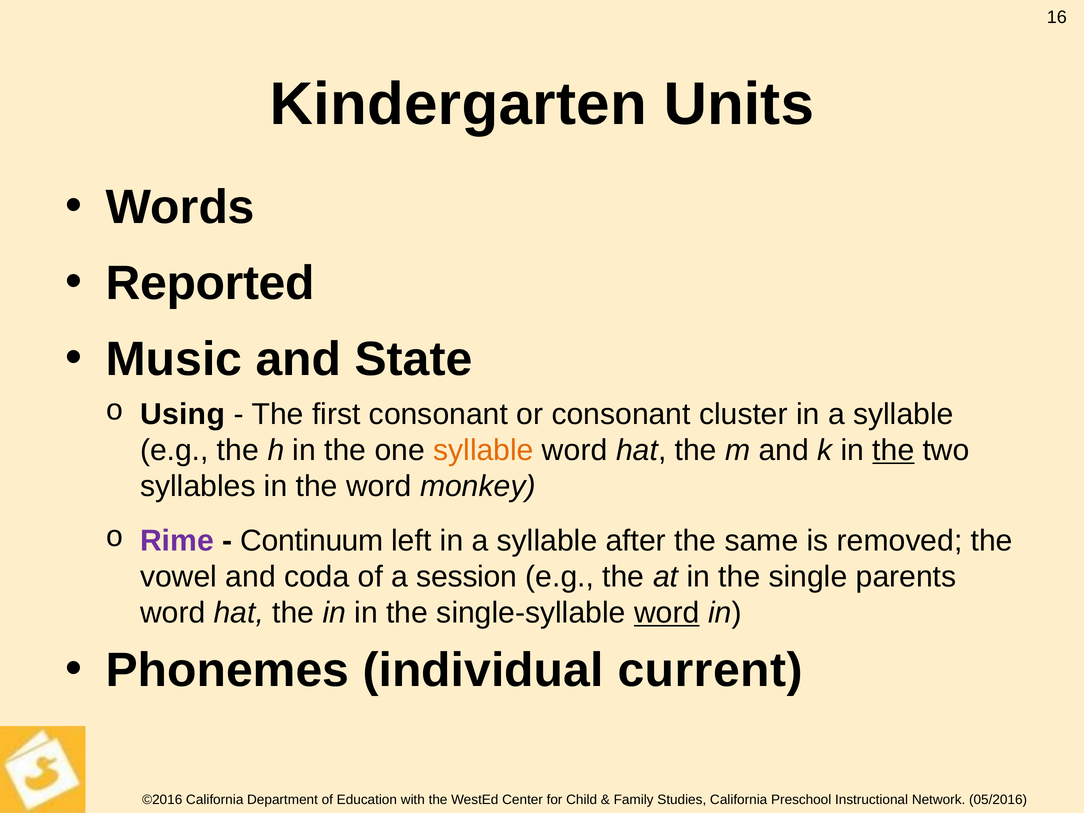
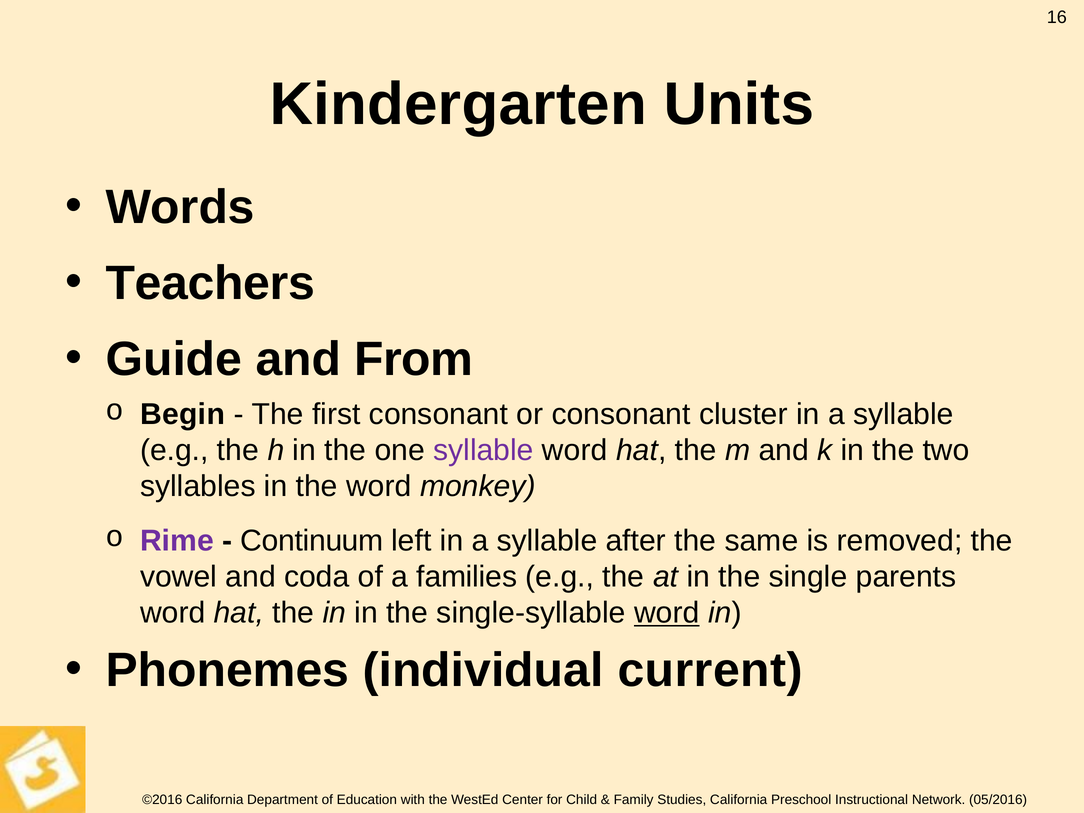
Reported: Reported -> Teachers (210, 283)
Music: Music -> Guide (174, 359)
State: State -> From (414, 359)
Using: Using -> Begin (183, 414)
syllable colour: orange -> purple (483, 450)
the underline: present -> none (893, 450)
session: session -> families (467, 577)
